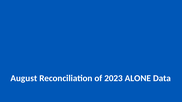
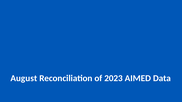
ALONE: ALONE -> AIMED (138, 79)
